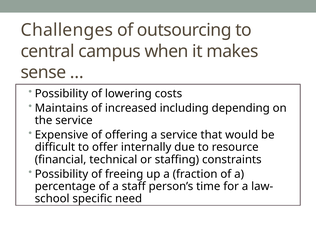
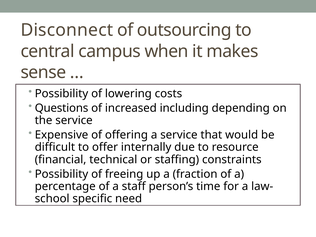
Challenges: Challenges -> Disconnect (67, 30)
Maintains: Maintains -> Questions (62, 108)
